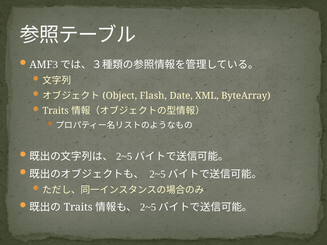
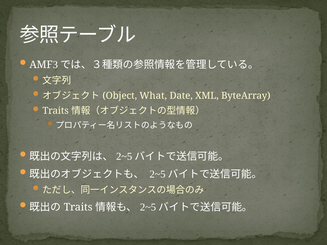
Flash: Flash -> What (153, 96)
